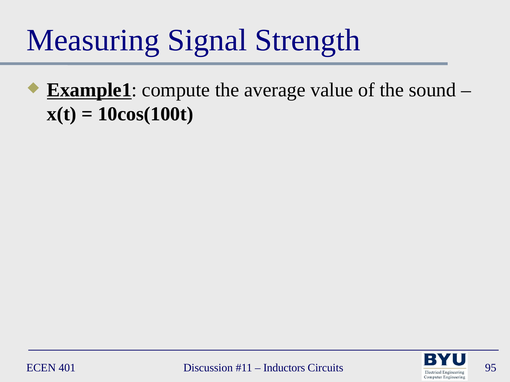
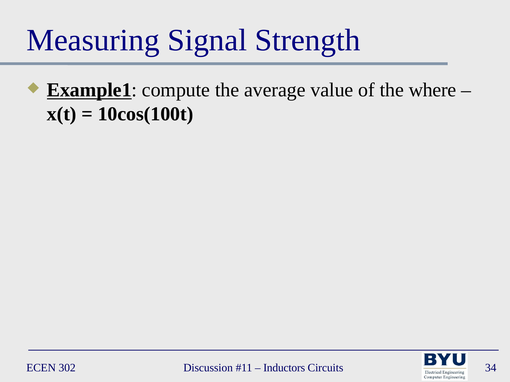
sound: sound -> where (433, 90)
401: 401 -> 302 (67, 368)
95: 95 -> 34 (491, 368)
